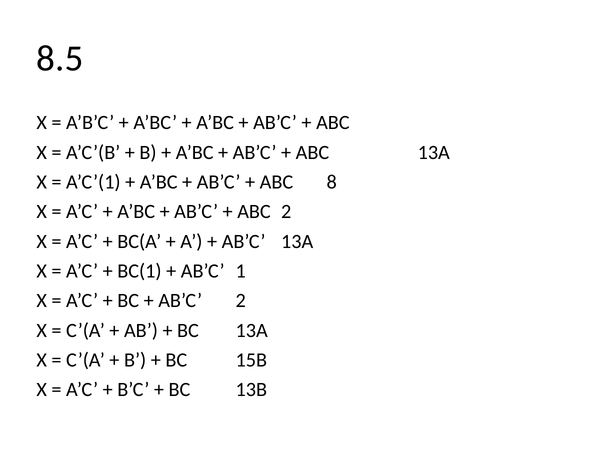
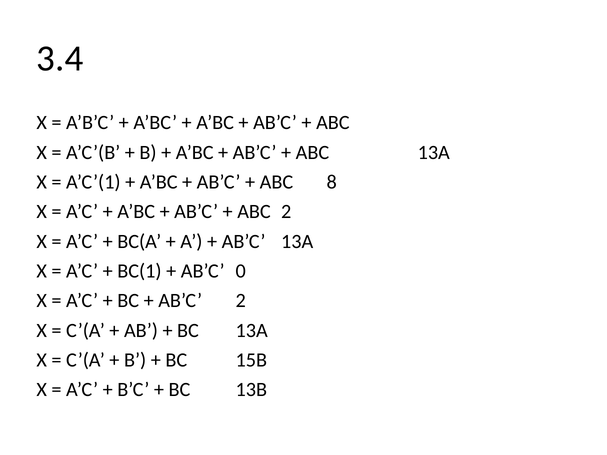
8.5: 8.5 -> 3.4 (60, 59)
1: 1 -> 0 (241, 271)
